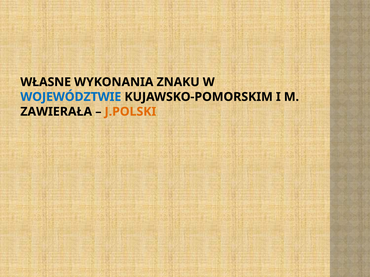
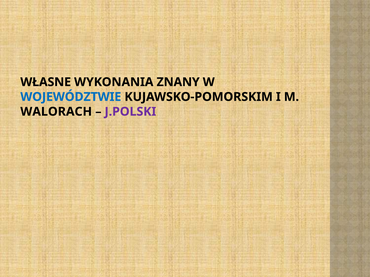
ZNAKU: ZNAKU -> ZNANY (178, 82)
ZAWIERAŁA: ZAWIERAŁA -> WALORACH (56, 112)
J.POLSKI colour: orange -> purple (130, 112)
